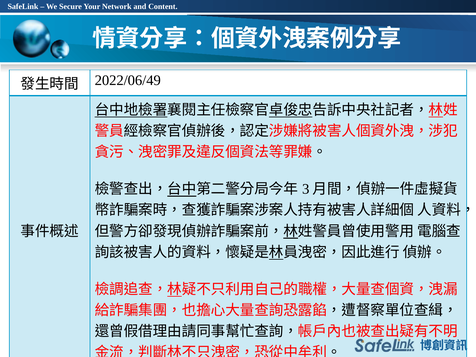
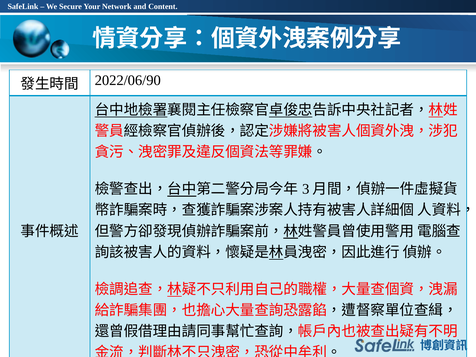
2022/06/49: 2022/06/49 -> 2022/06/90 (128, 80)
